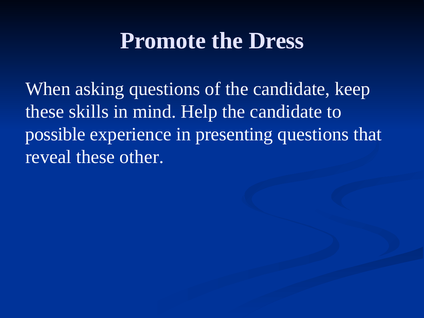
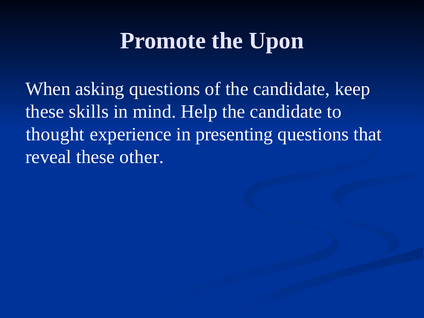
Dress: Dress -> Upon (276, 41)
possible: possible -> thought (55, 134)
